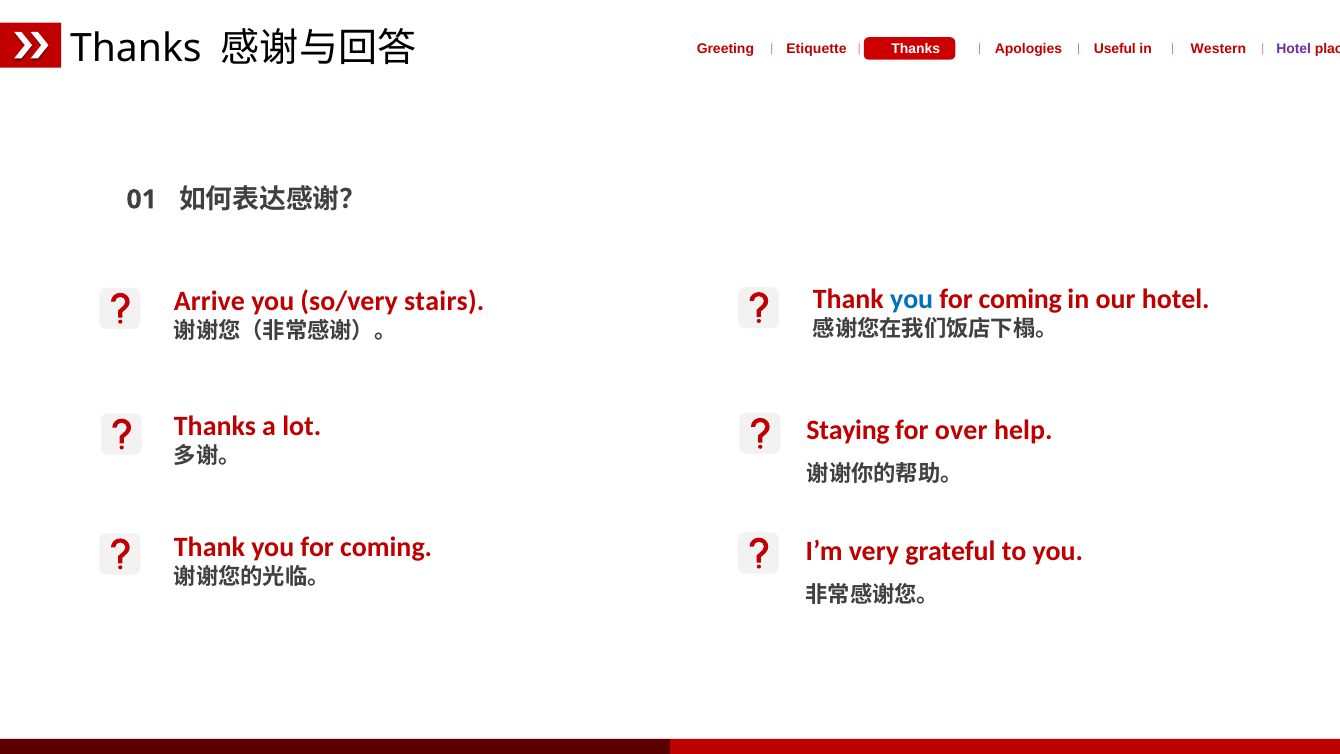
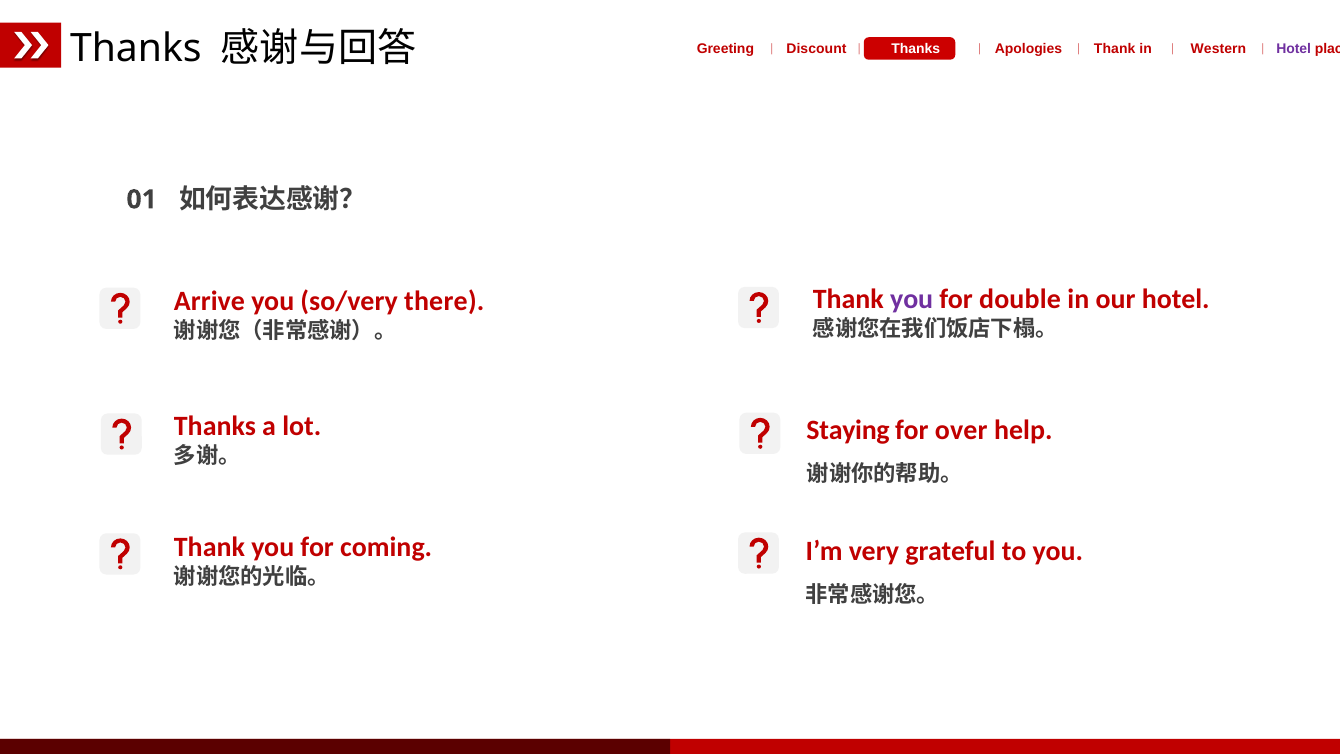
Etiquette: Etiquette -> Discount (816, 49)
Useful: Useful -> Thank (1115, 49)
you colour: blue -> purple (912, 299)
coming: coming -> double (1020, 299)
stairs: stairs -> there (444, 301)
